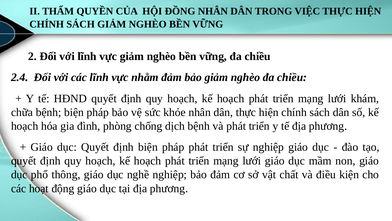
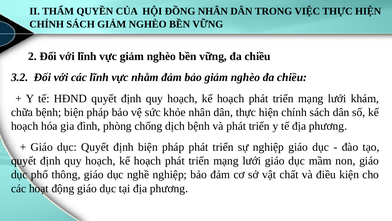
2.4: 2.4 -> 3.2 (20, 77)
